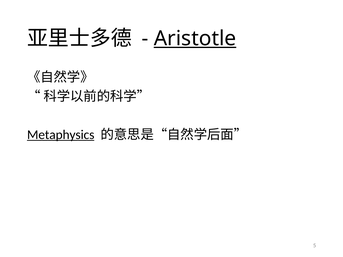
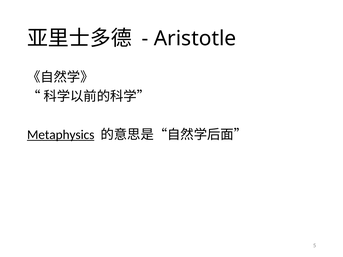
Aristotle underline: present -> none (195, 38)
